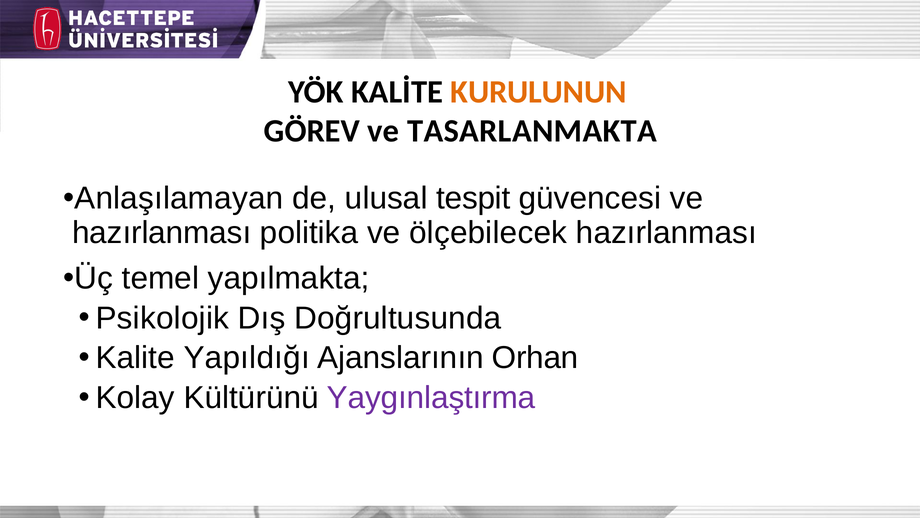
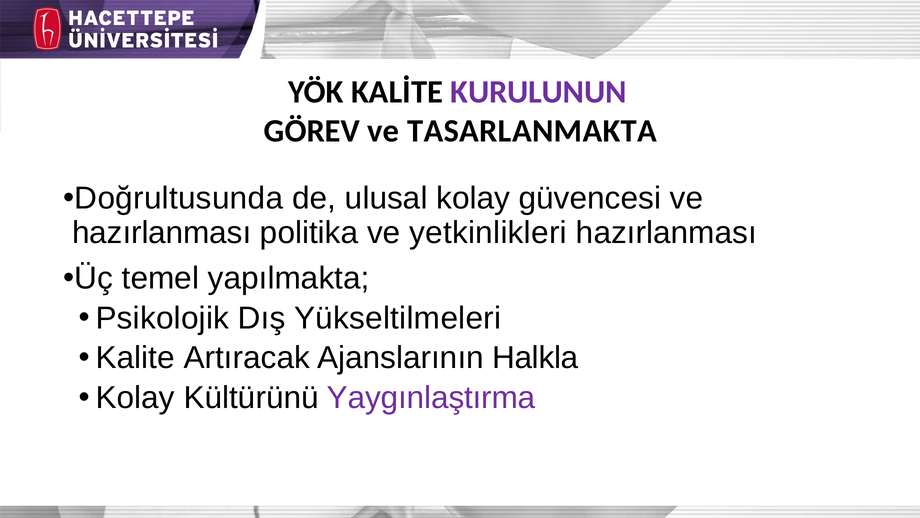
KURULUNUN colour: orange -> purple (538, 92)
Anlaşılamayan: Anlaşılamayan -> Doğrultusunda (179, 198)
ulusal tespit: tespit -> kolay (473, 198)
ölçebilecek: ölçebilecek -> yetkinlikleri (488, 232)
Doğrultusunda: Doğrultusunda -> Yükseltilmeleri (398, 318)
Yapıldığı: Yapıldığı -> Artıracak (247, 358)
Orhan: Orhan -> Halkla (535, 358)
